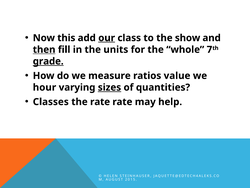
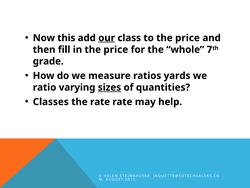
to the show: show -> price (187, 38)
then underline: present -> none (44, 49)
in the units: units -> price (116, 49)
grade underline: present -> none (48, 61)
value: value -> yards (177, 76)
hour: hour -> ratio (45, 87)
